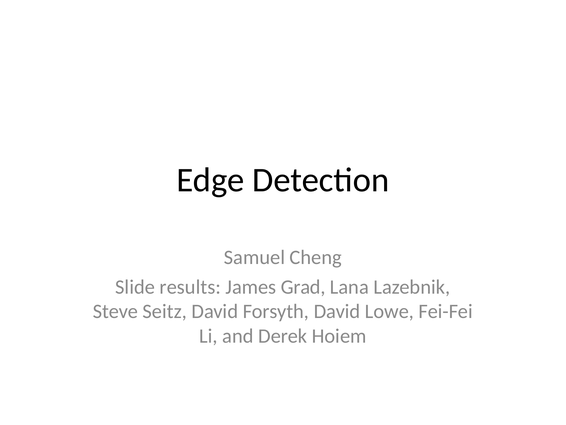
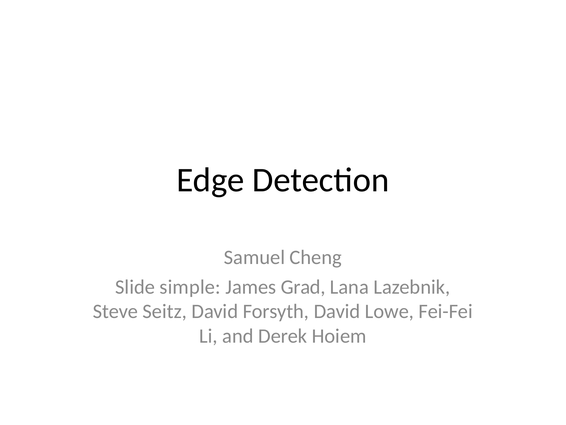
results: results -> simple (190, 287)
